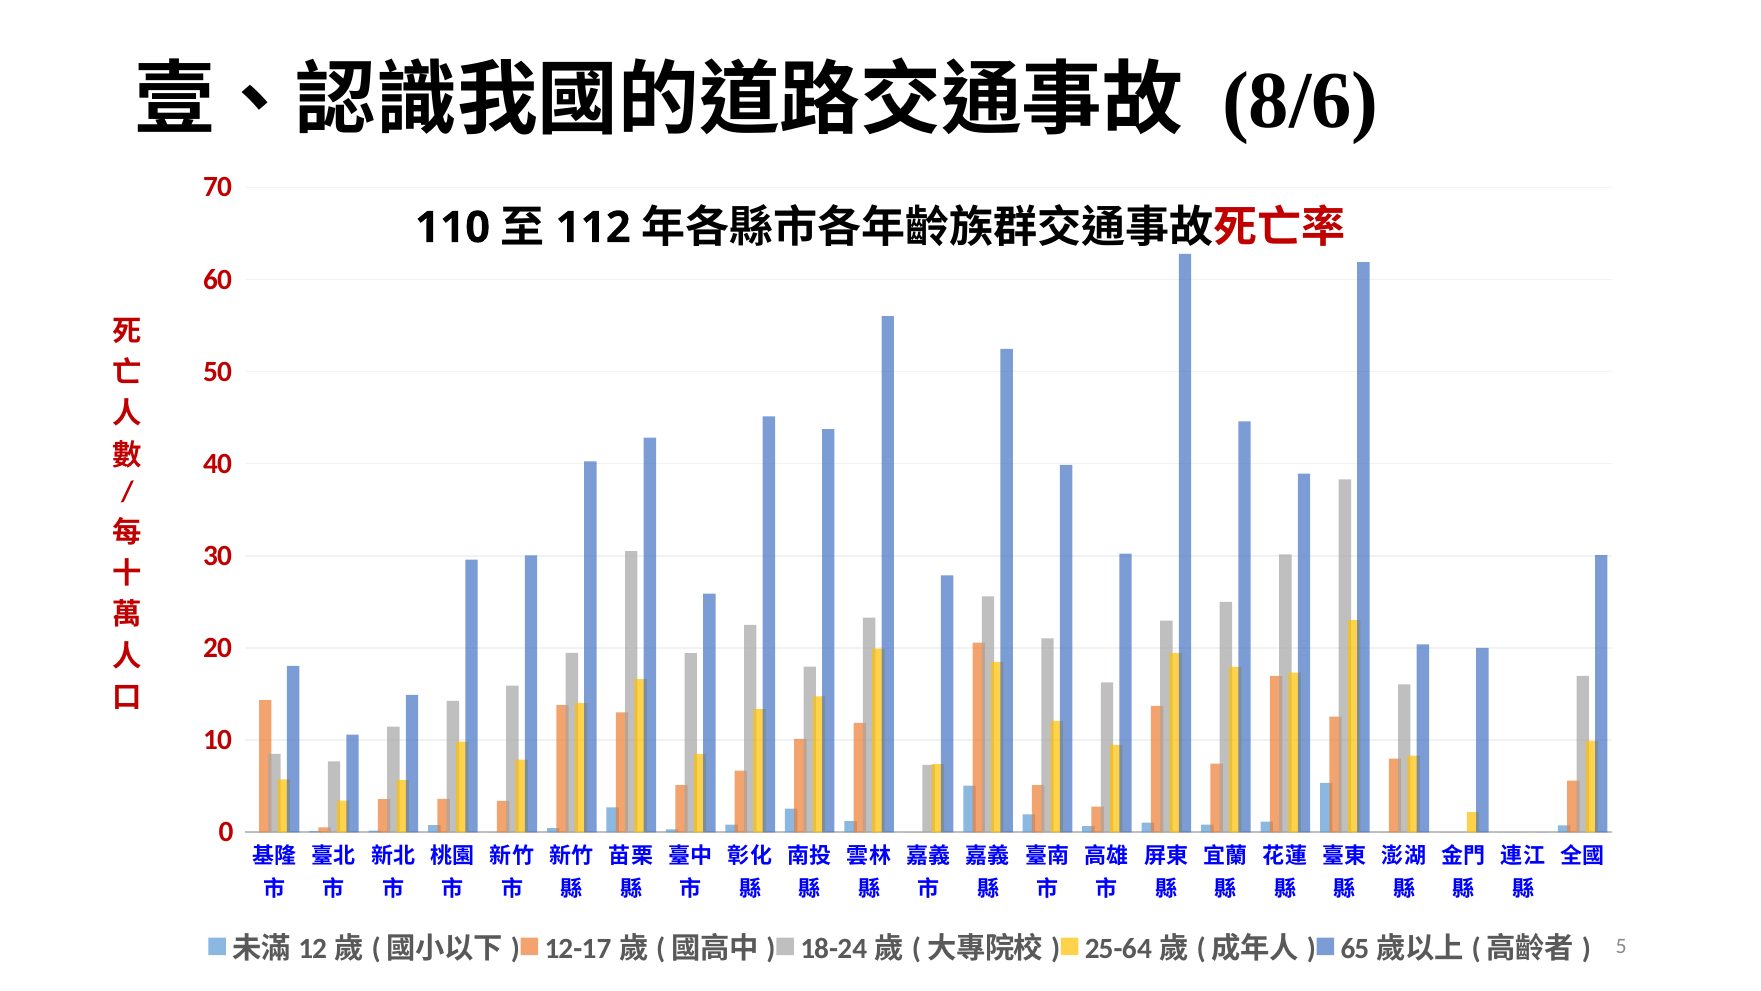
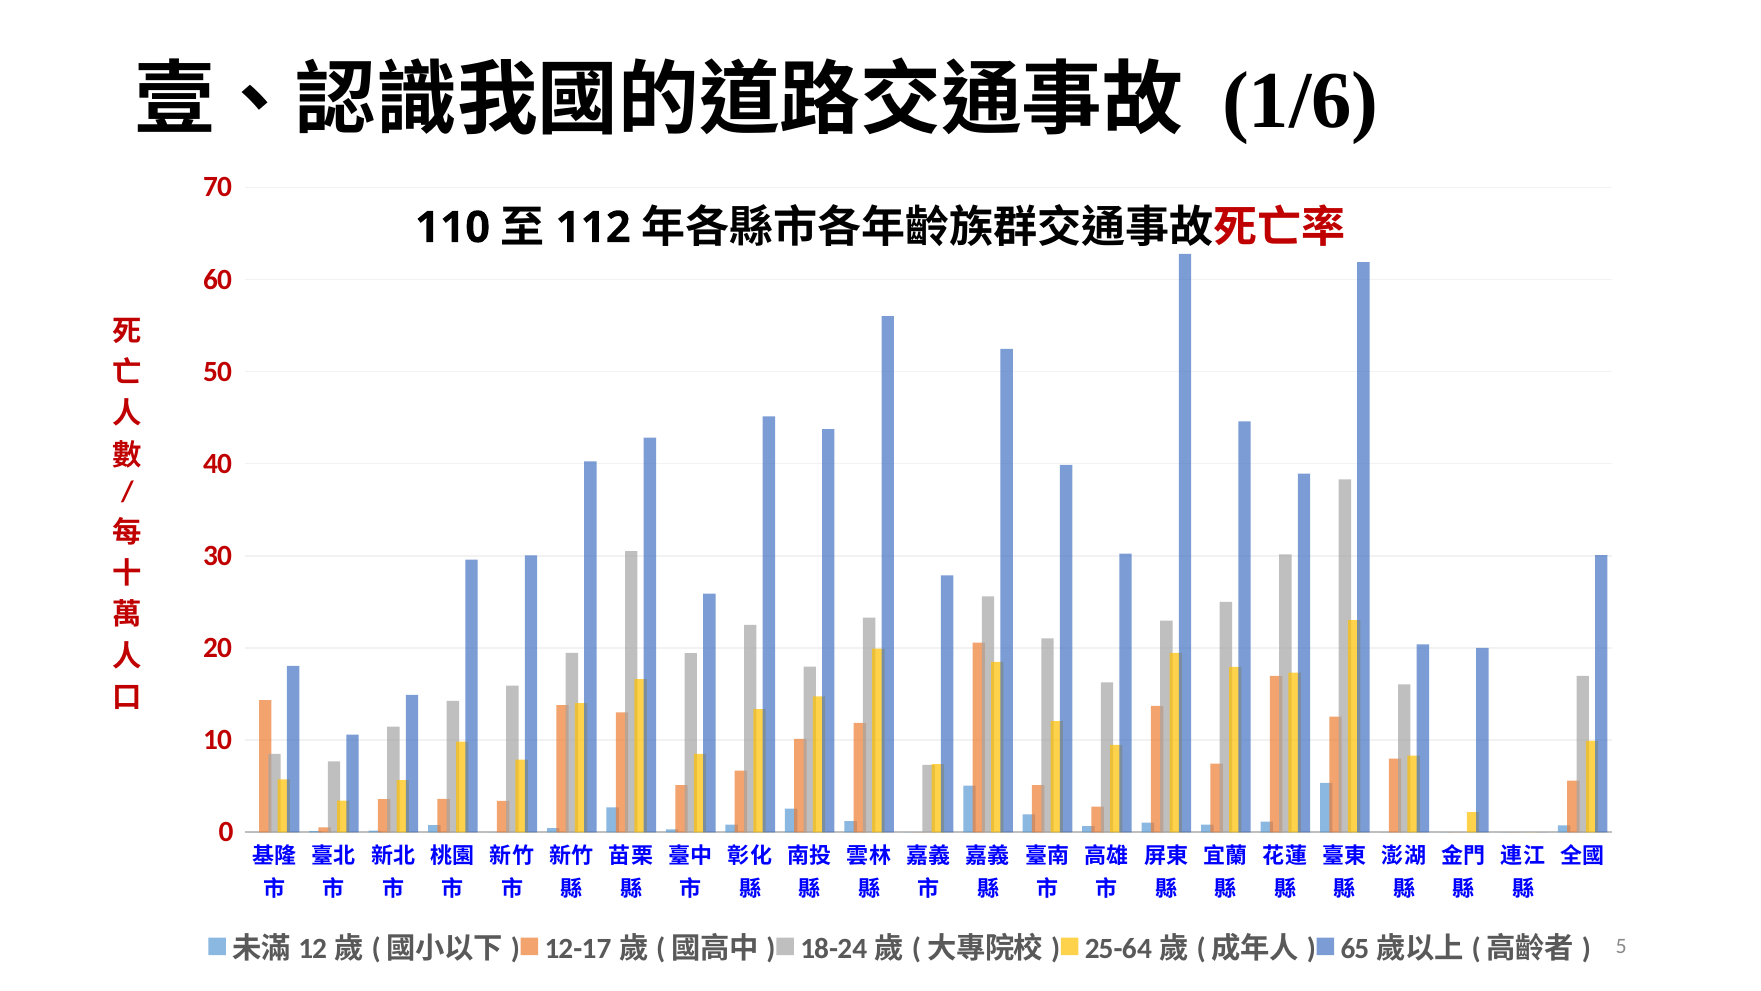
8/6: 8/6 -> 1/6 (1300, 101)
